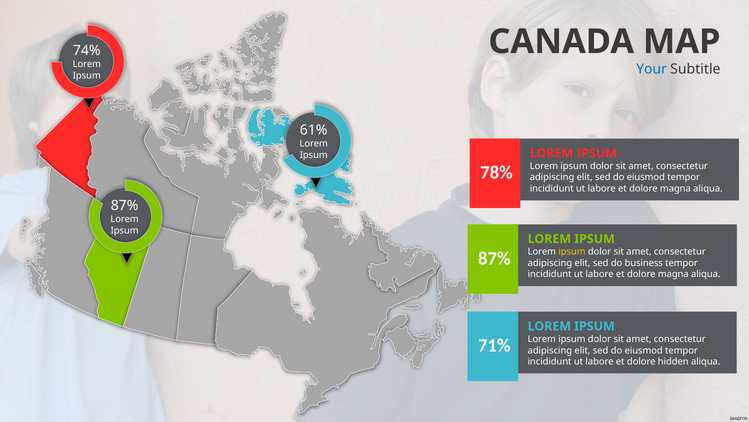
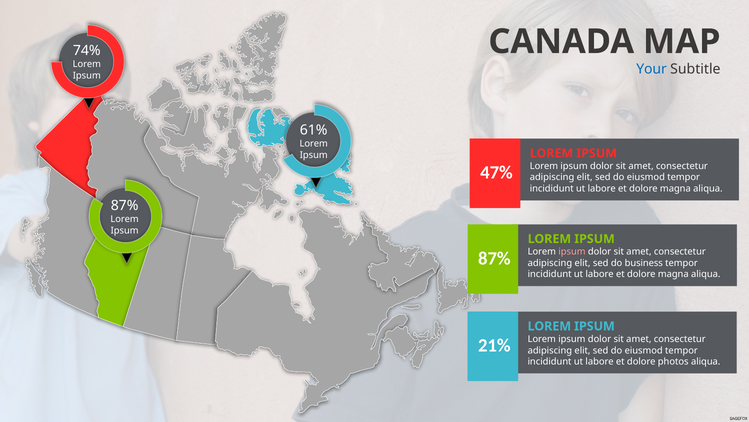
78%: 78% -> 47% (496, 172)
ipsum colour: yellow -> pink (572, 251)
71%: 71% -> 21% (494, 345)
hidden: hidden -> photos (673, 361)
